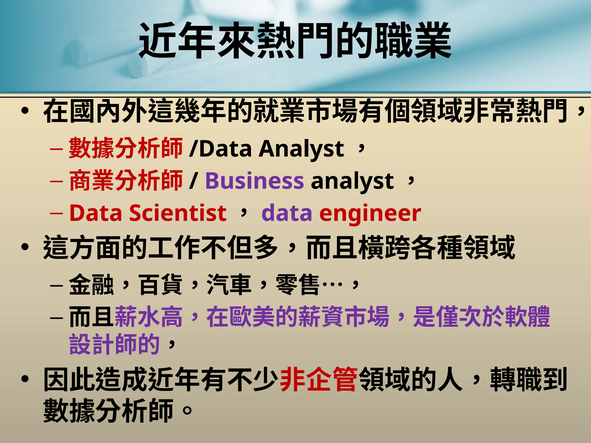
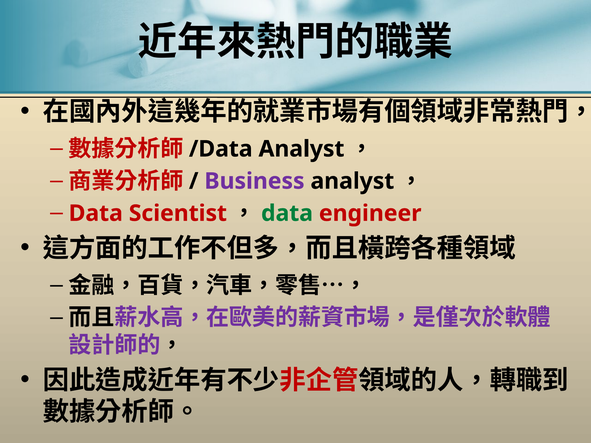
data colour: purple -> green (287, 213)
